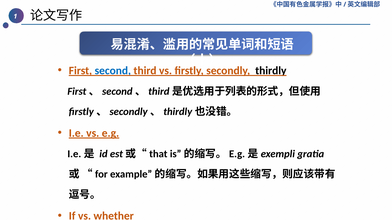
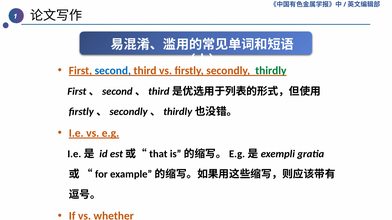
thirdly colour: black -> green (271, 71)
